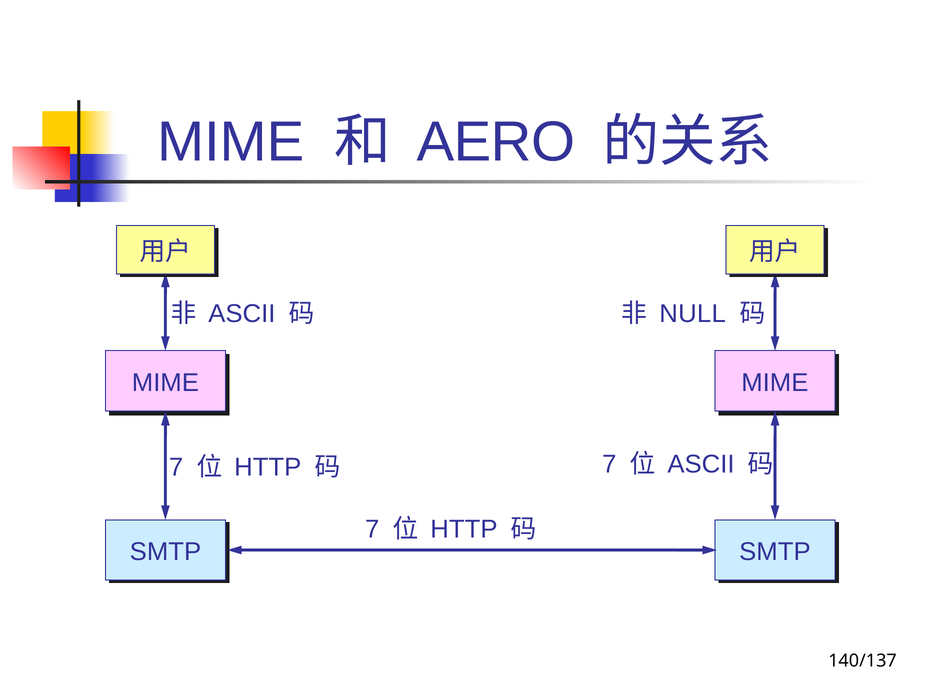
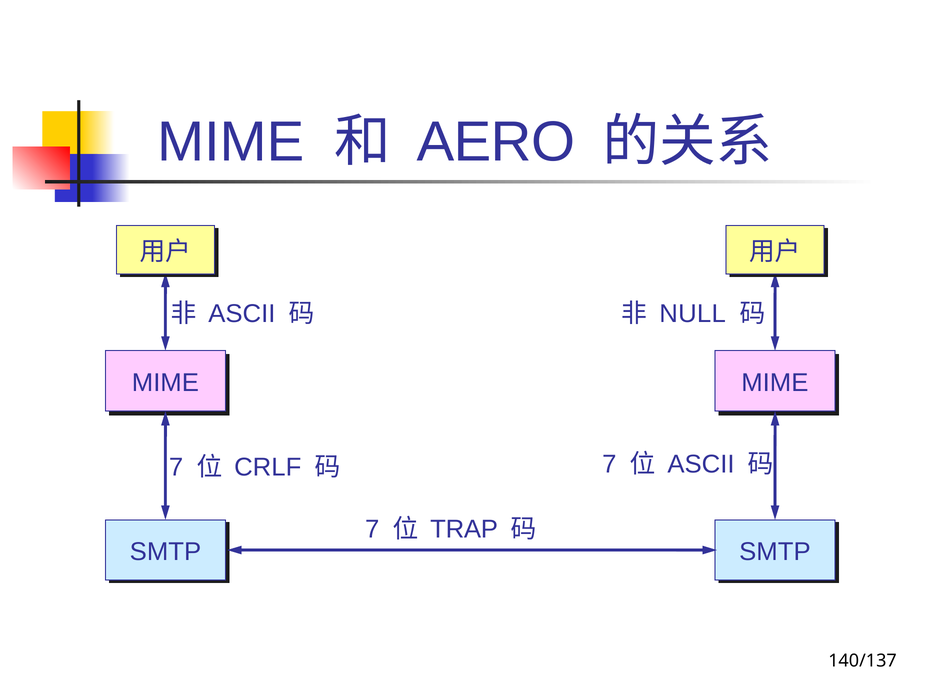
HTTP: HTTP -> CRLF (268, 467)
HTTP: HTTP -> TRAP (464, 529)
